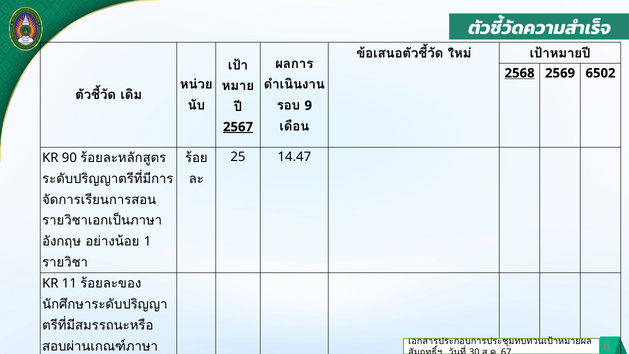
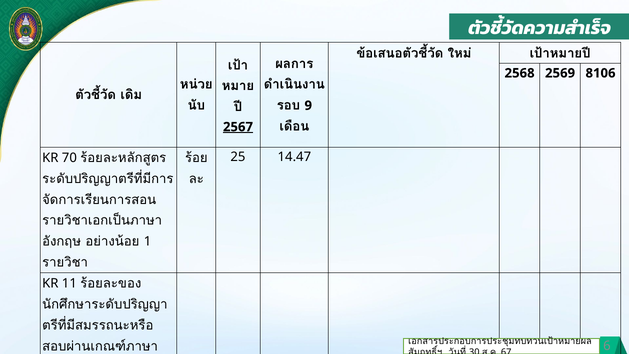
2568 underline: present -> none (520, 73)
6502: 6502 -> 8106 (601, 73)
KR 90: 90 -> 70 (69, 158)
